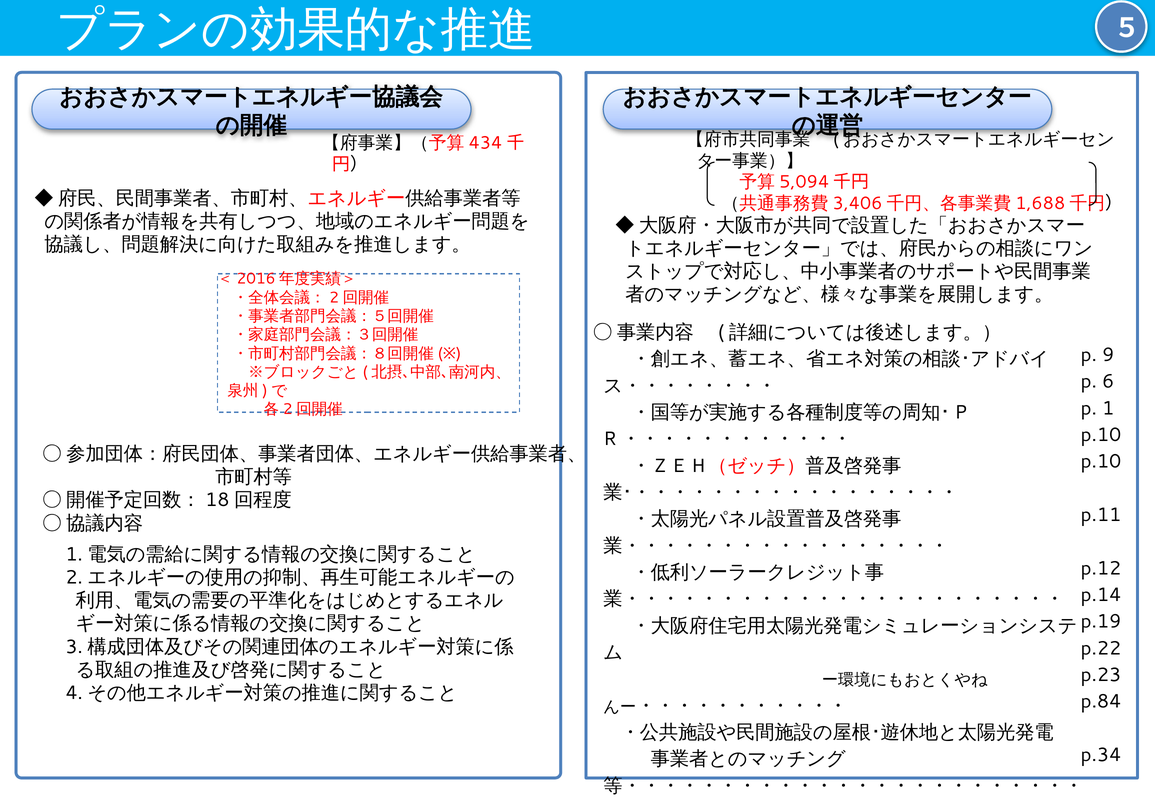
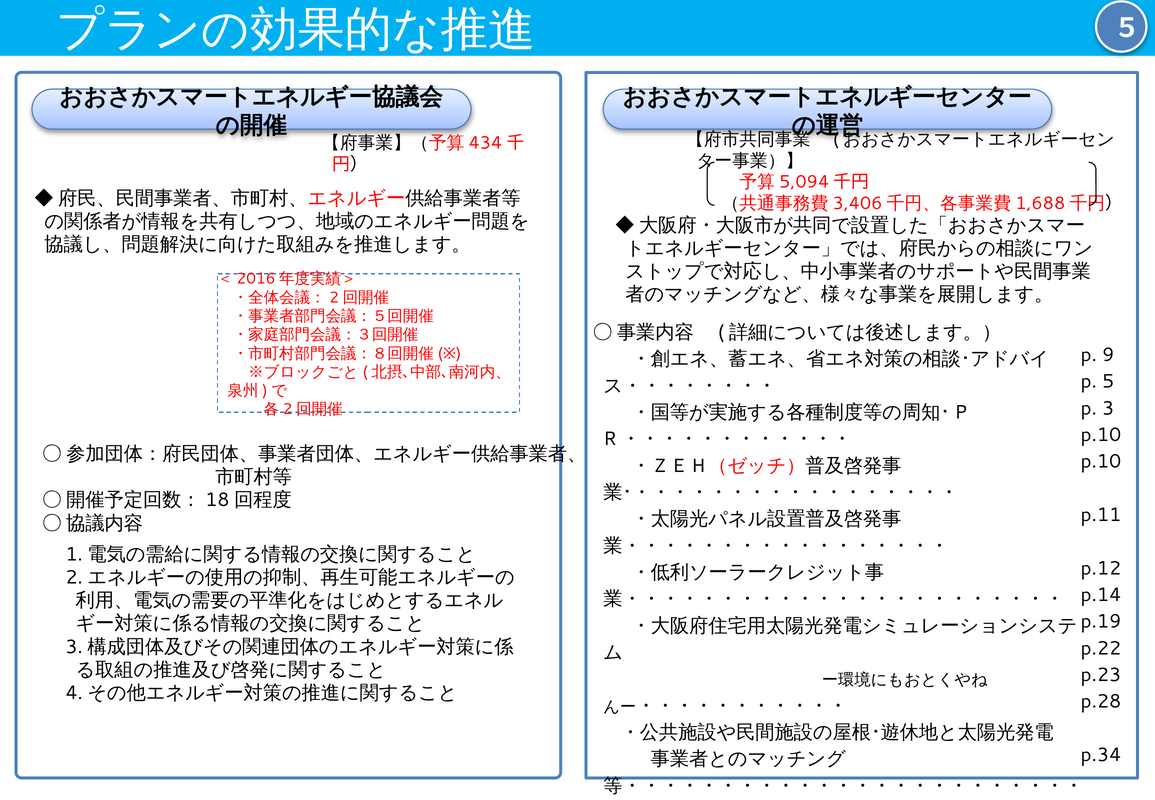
6: 6 -> 5 (1108, 381)
1: 1 -> 3 (1108, 408)
p.84: p.84 -> p.28 (1101, 701)
